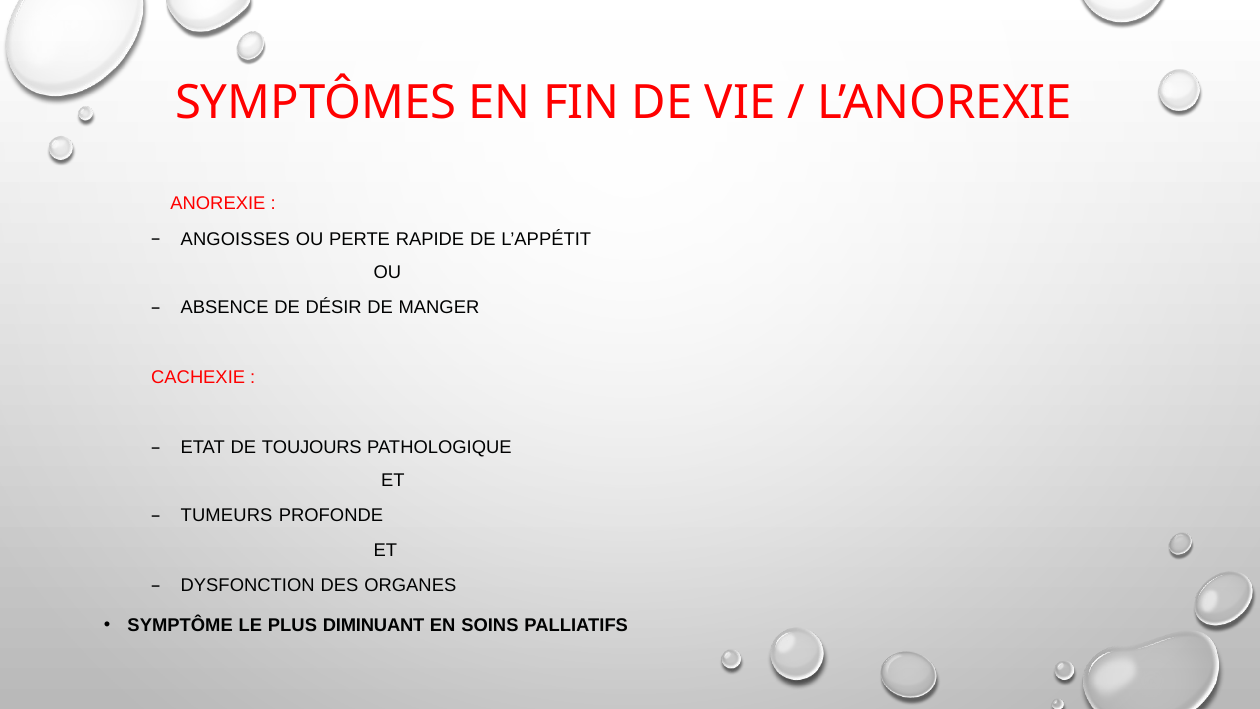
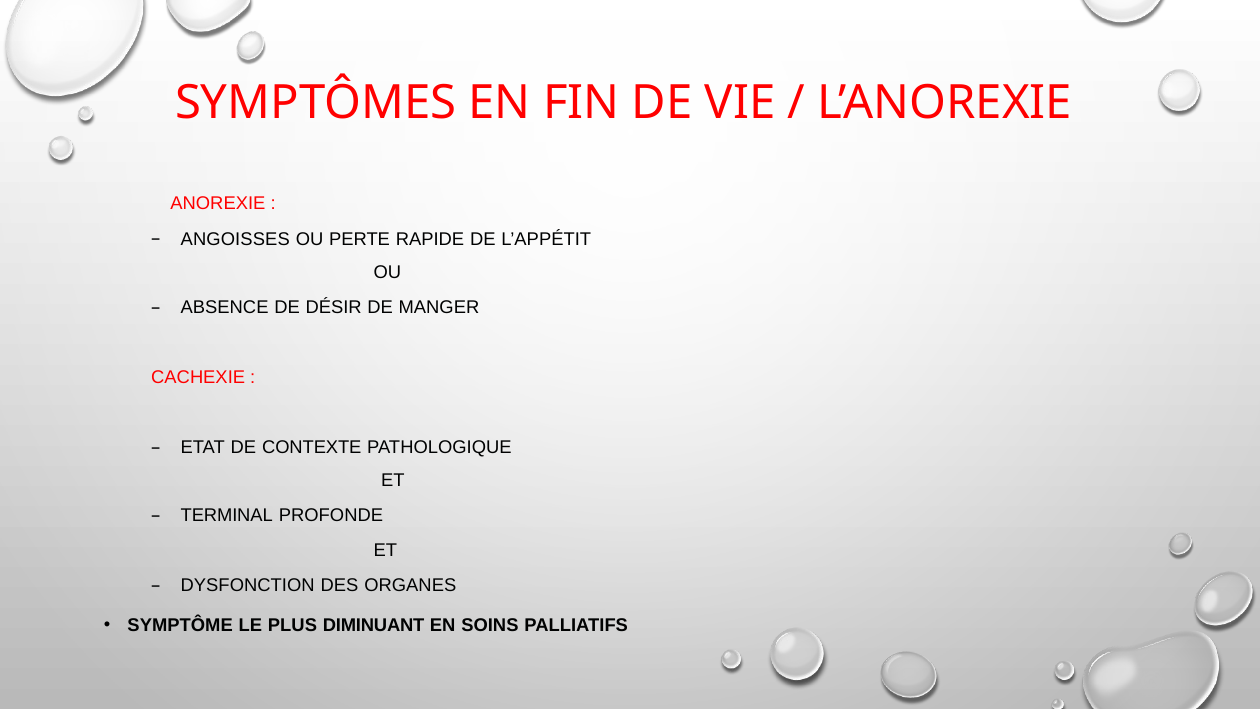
TOUJOURS: TOUJOURS -> CONTEXTE (312, 447)
TUMEURS: TUMEURS -> TERMINAL (227, 516)
